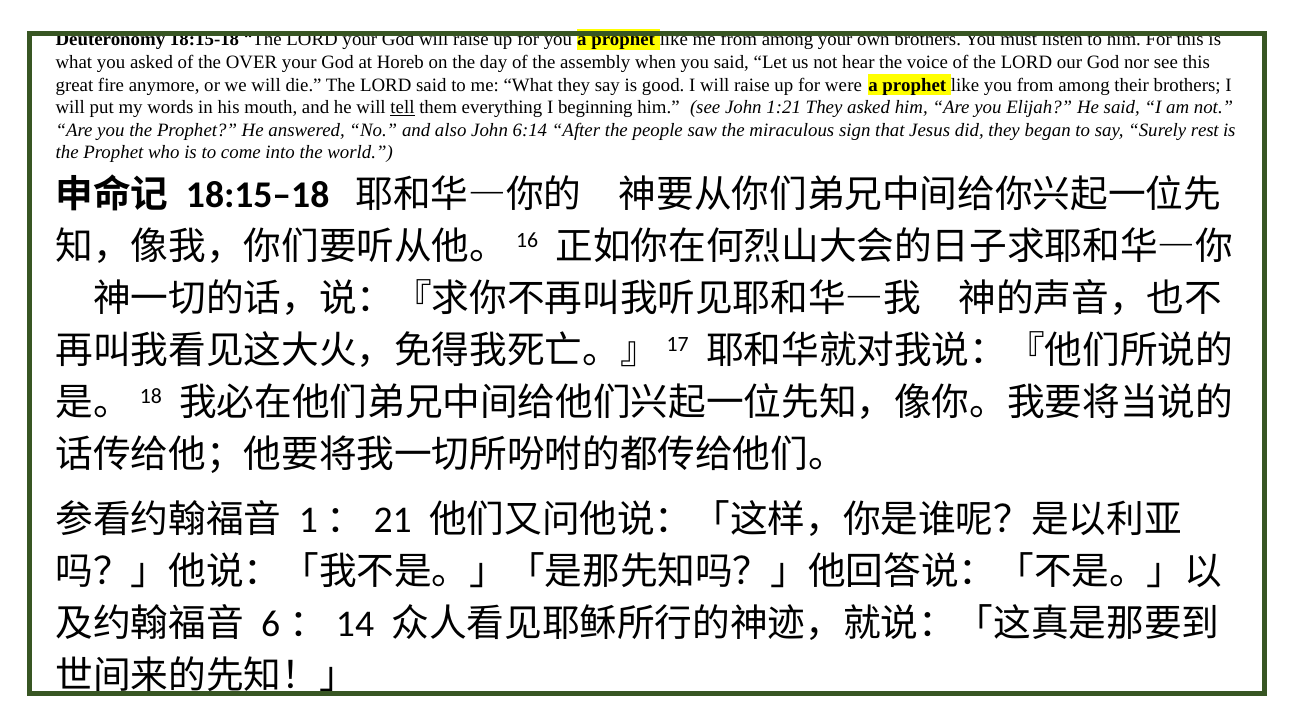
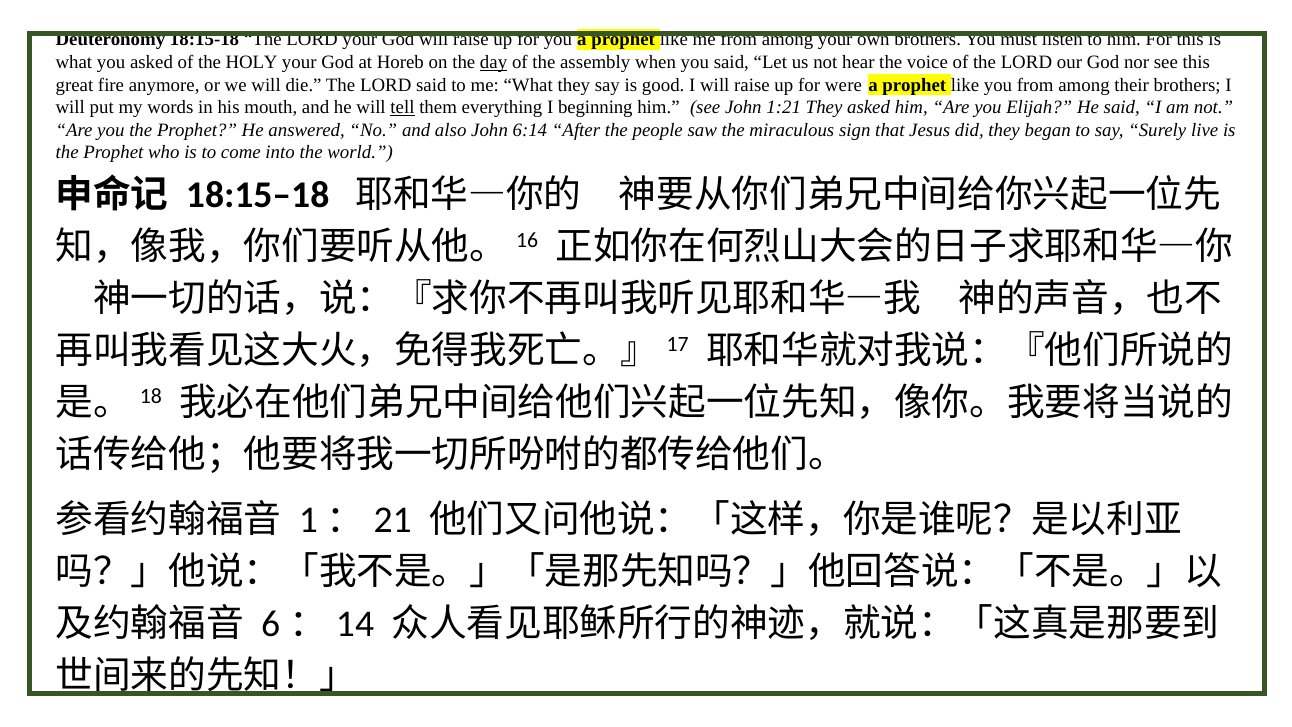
OVER: OVER -> HOLY (252, 62)
day underline: none -> present (494, 62)
rest: rest -> live (1205, 130)
